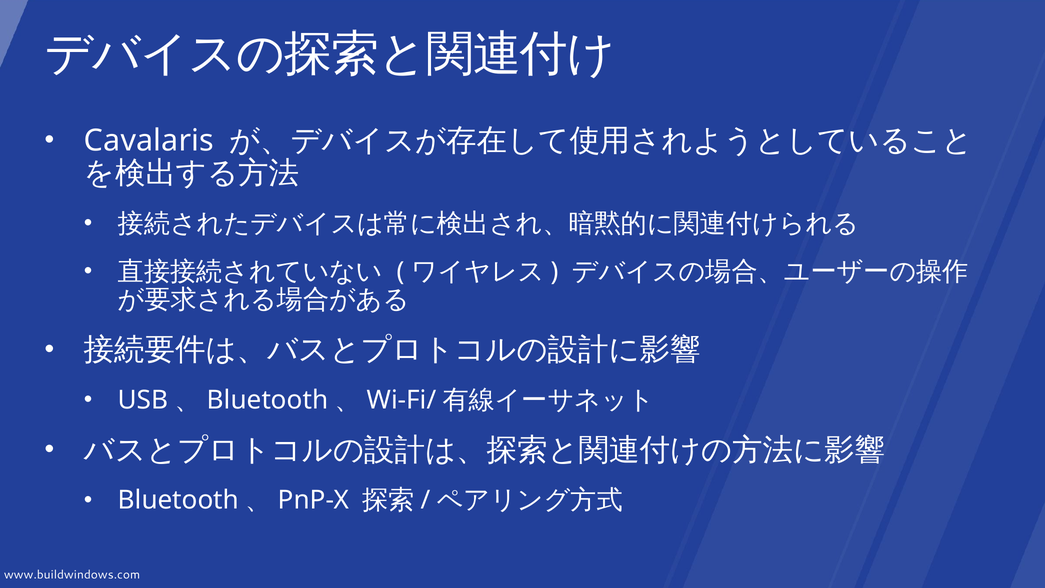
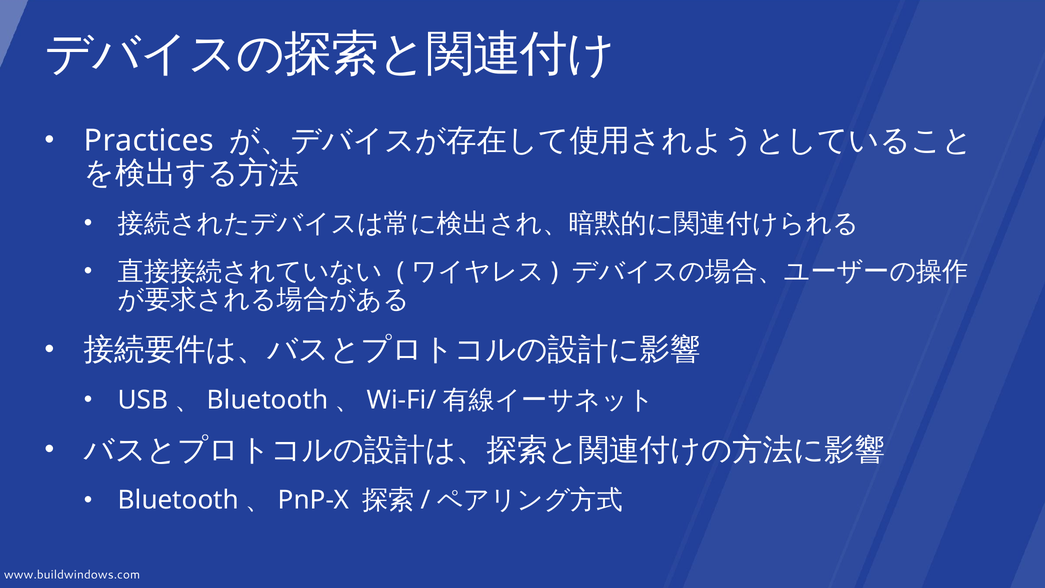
Cavalaris: Cavalaris -> Practices (149, 140)
